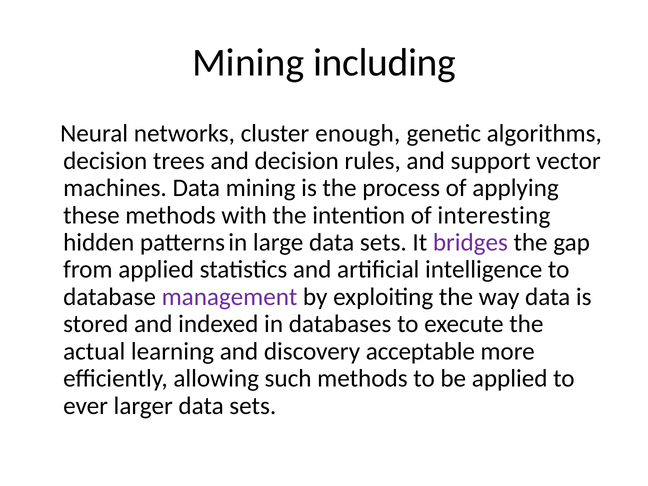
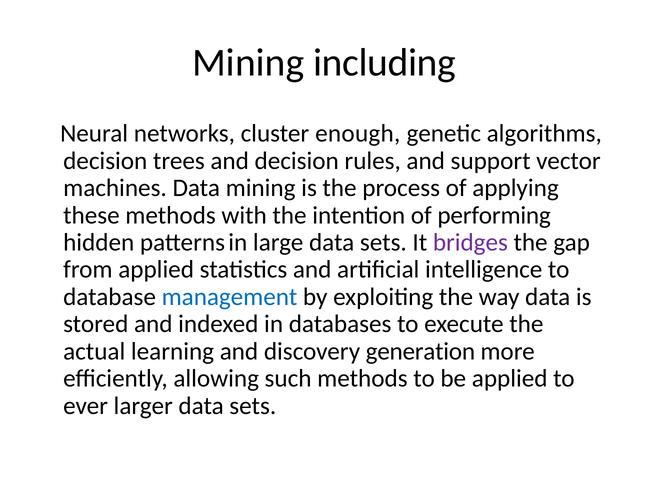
interesting: interesting -> performing (494, 215)
management colour: purple -> blue (230, 297)
acceptable: acceptable -> generation (420, 351)
